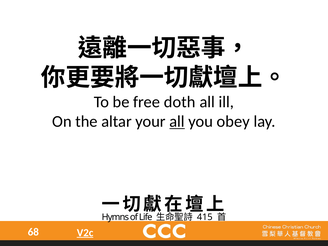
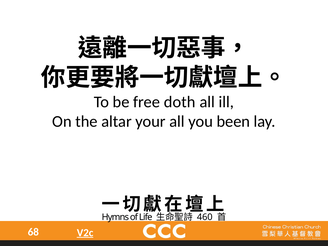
all underline: present -> none (177, 122)
obey: obey -> been (233, 122)
415: 415 -> 460 (205, 217)
